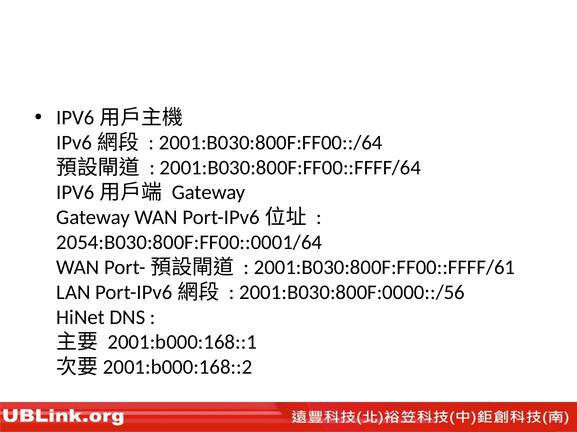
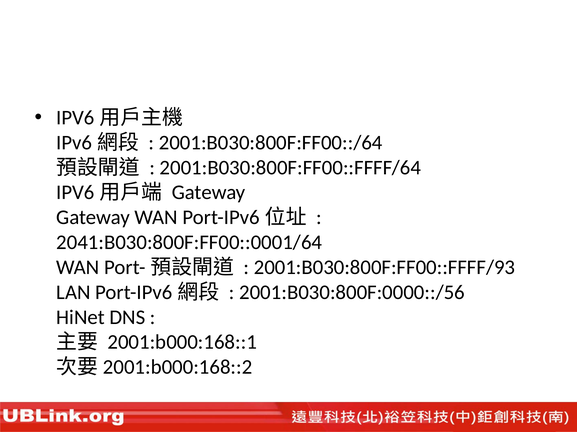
2054:B030:800F:FF00::0001/64: 2054:B030:800F:FF00::0001/64 -> 2041:B030:800F:FF00::0001/64 (189, 243)
2001:B030:800F:FF00::FFFF/61: 2001:B030:800F:FF00::FFFF/61 -> 2001:B030:800F:FF00::FFFF/93 (385, 268)
